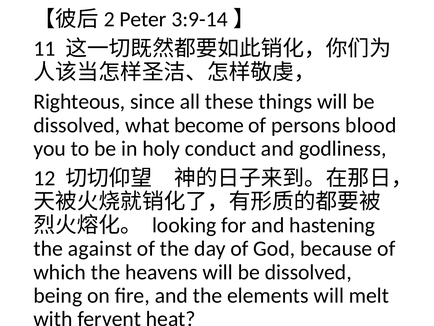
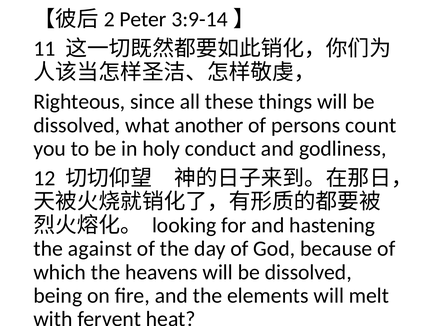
become: become -> another (209, 125)
blood: blood -> count (371, 125)
